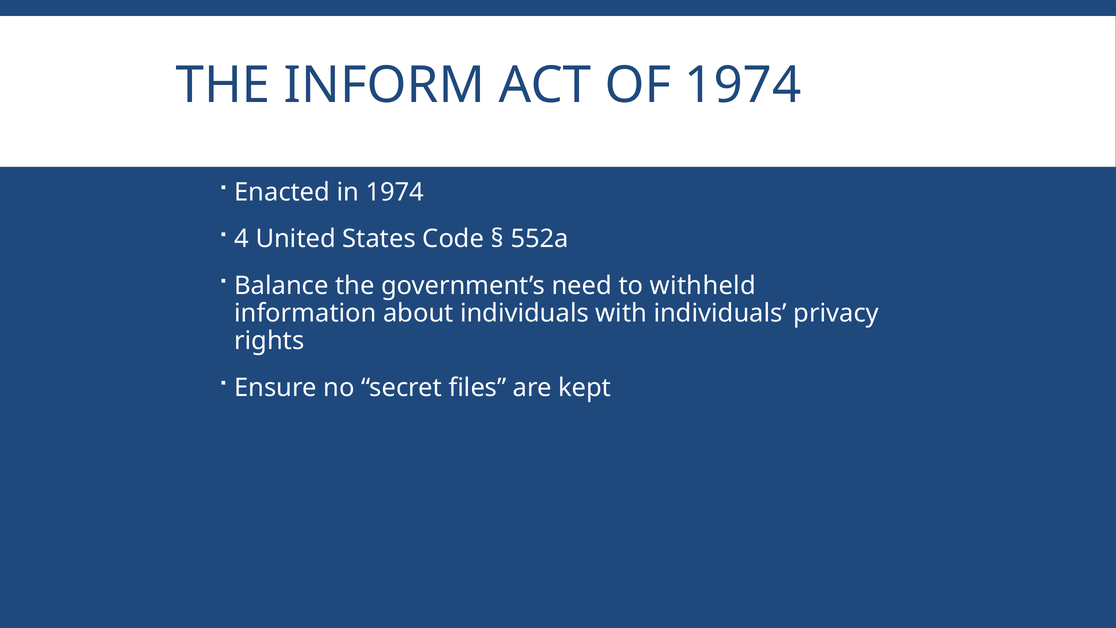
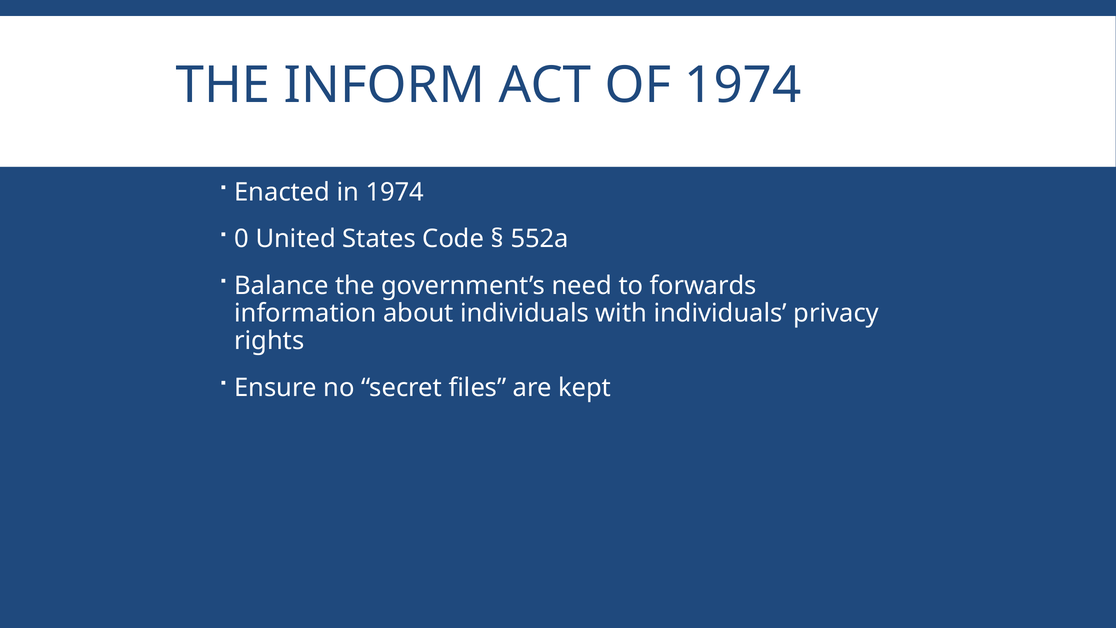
4: 4 -> 0 (242, 239)
withheld: withheld -> forwards (703, 286)
